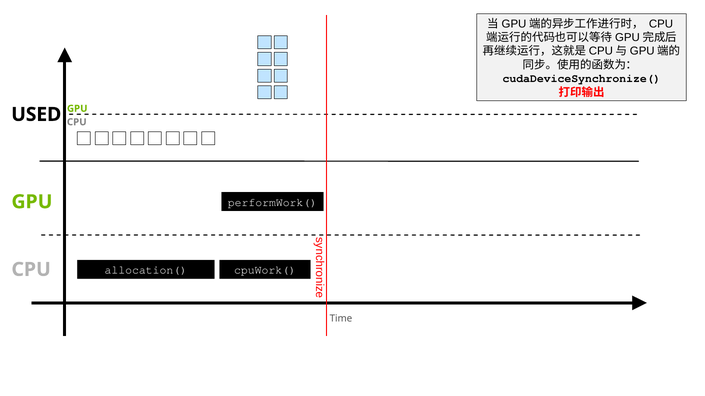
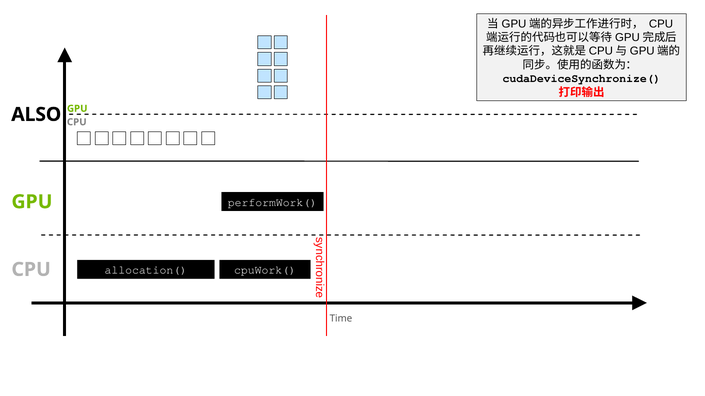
USED: USED -> ALSO (36, 115)
